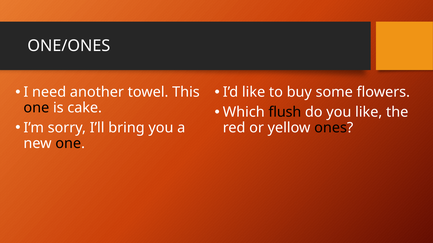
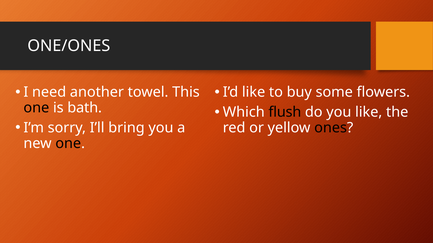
cake: cake -> bath (85, 108)
